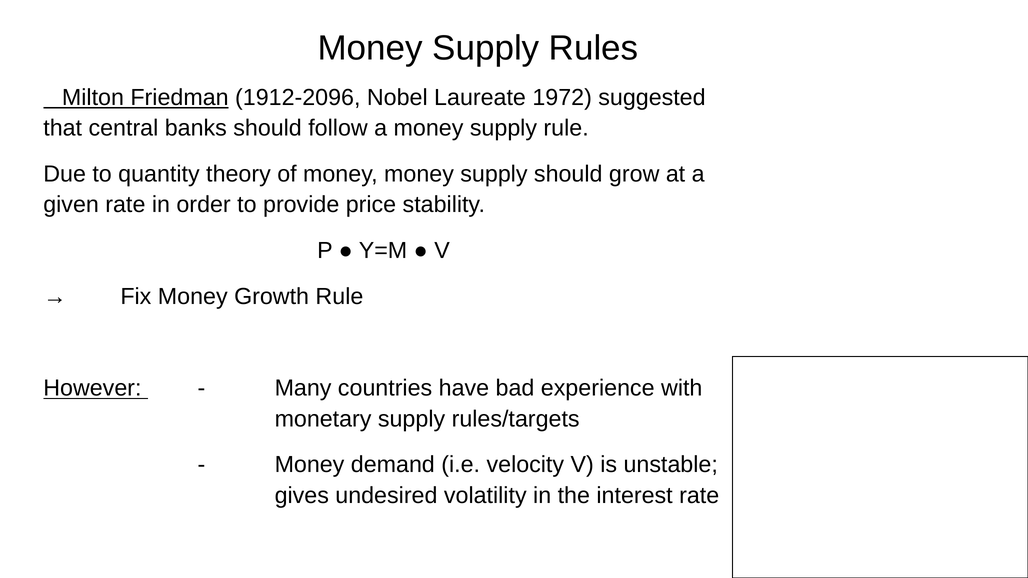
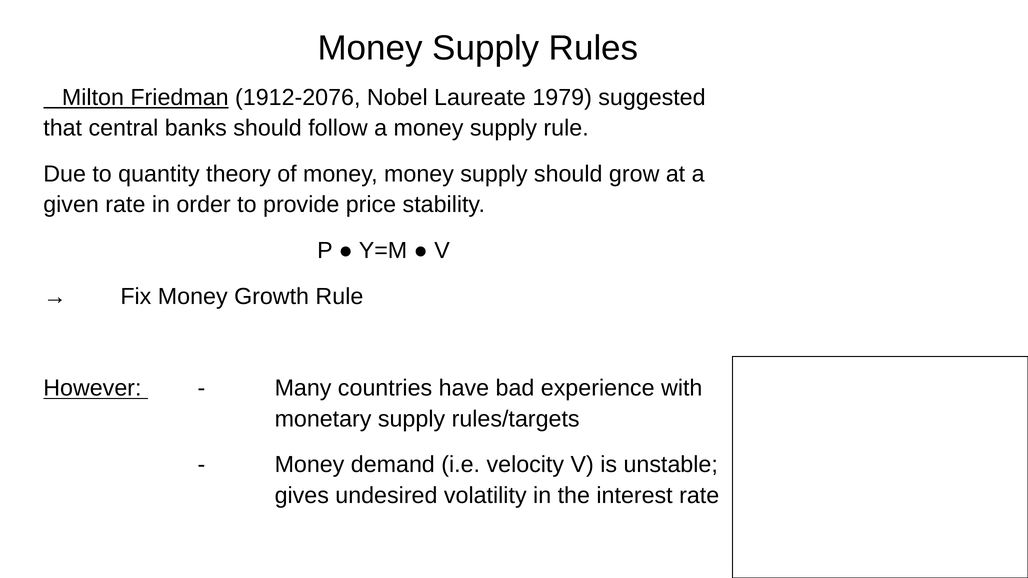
1912-2096: 1912-2096 -> 1912-2076 (298, 97)
1972: 1972 -> 1979 (562, 97)
